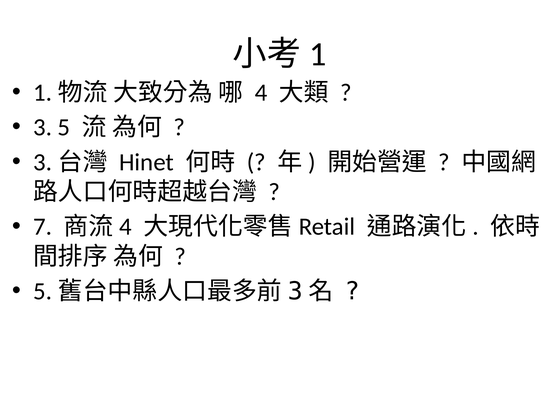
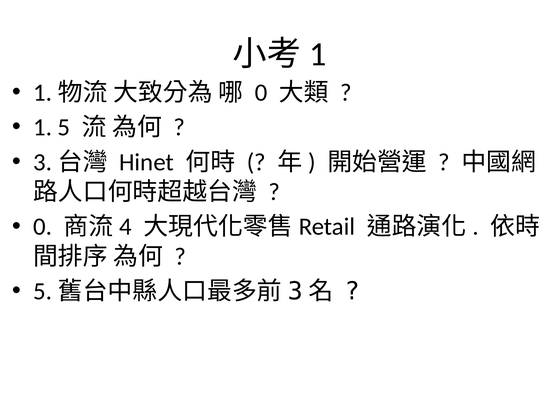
4: 4 -> 0 (261, 93)
3: 3 -> 1 (43, 127)
7: 7 -> 0 (43, 227)
